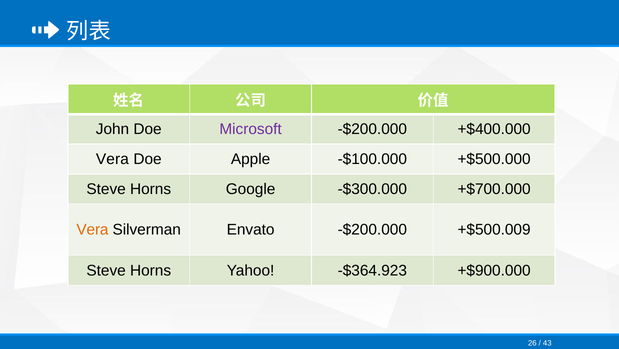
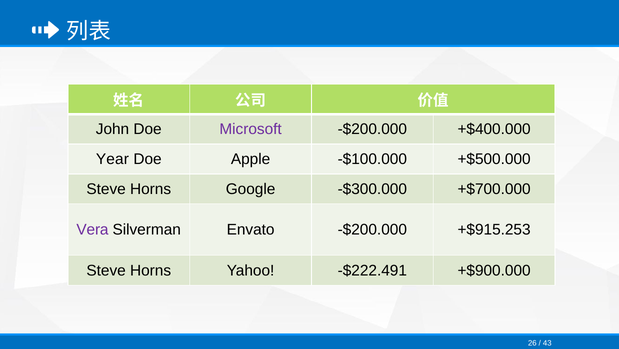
Vera: Vera -> Year (112, 159)
Vera colour: orange -> purple (93, 230)
+$500.009: +$500.009 -> +$915.253 (494, 230)
-$364.923: -$364.923 -> -$222.491 (372, 271)
